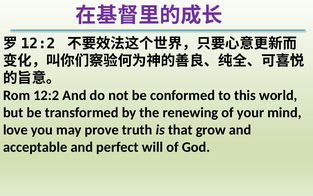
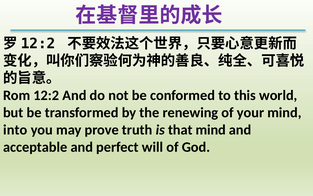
love: love -> into (15, 130)
that grow: grow -> mind (211, 130)
